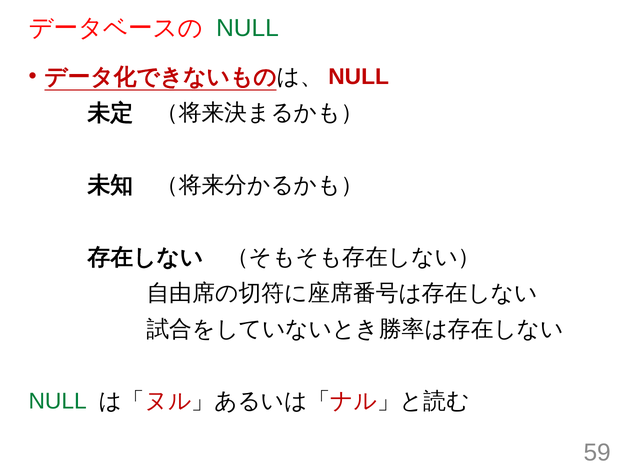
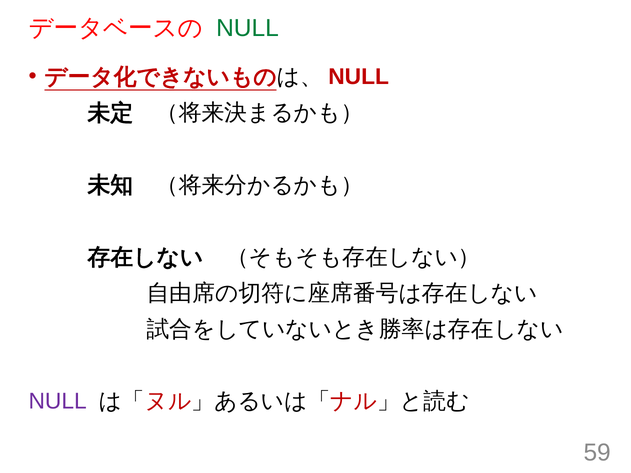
NULL colour: green -> purple (58, 402)
